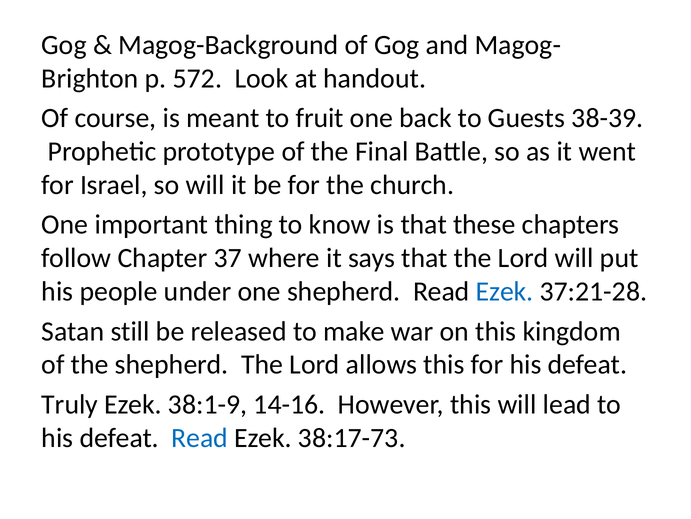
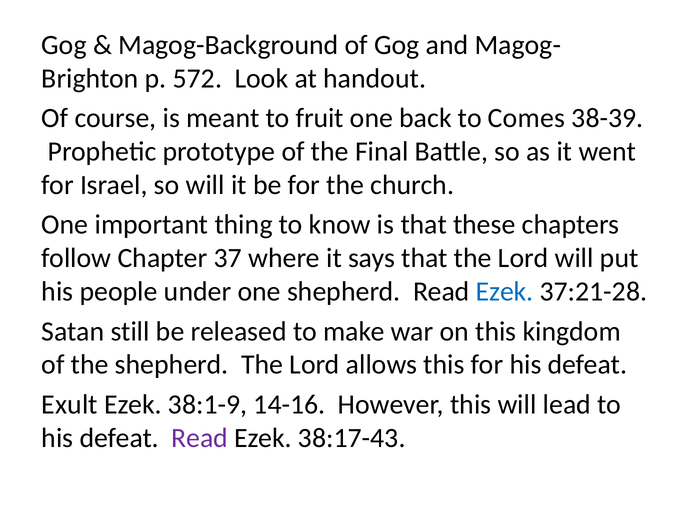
Guests: Guests -> Comes (526, 118)
Truly: Truly -> Exult (70, 404)
Read colour: blue -> purple (200, 437)
38:17-73: 38:17-73 -> 38:17-43 (352, 437)
